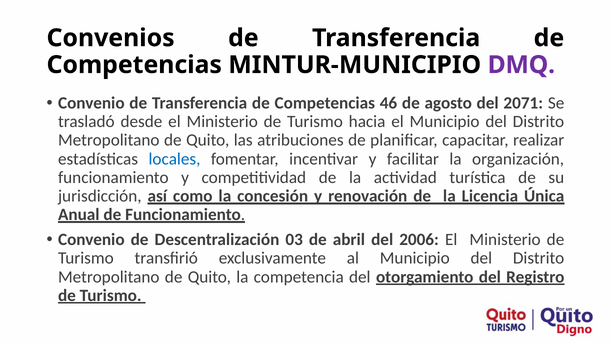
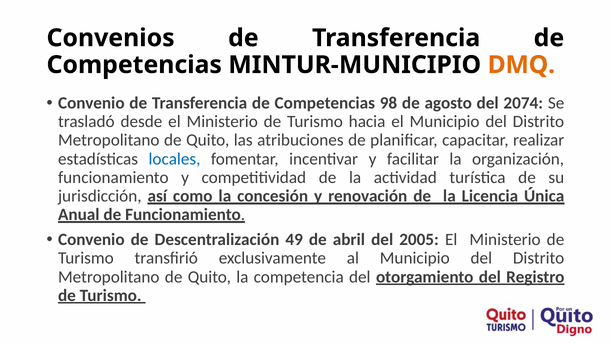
DMQ colour: purple -> orange (521, 65)
46: 46 -> 98 (388, 103)
2071: 2071 -> 2074 (523, 103)
03: 03 -> 49 (294, 239)
2006: 2006 -> 2005 (419, 239)
